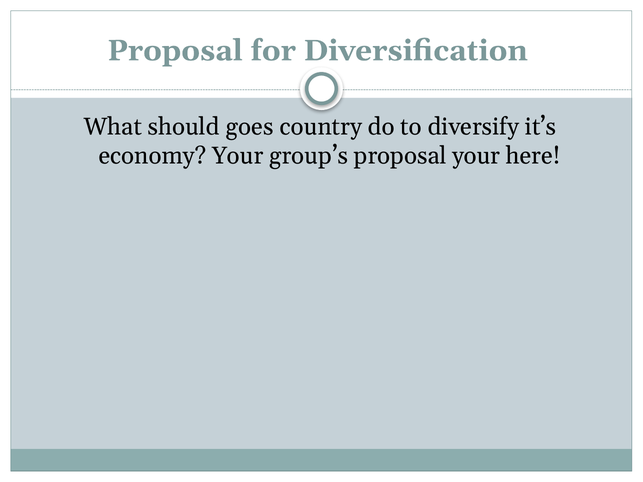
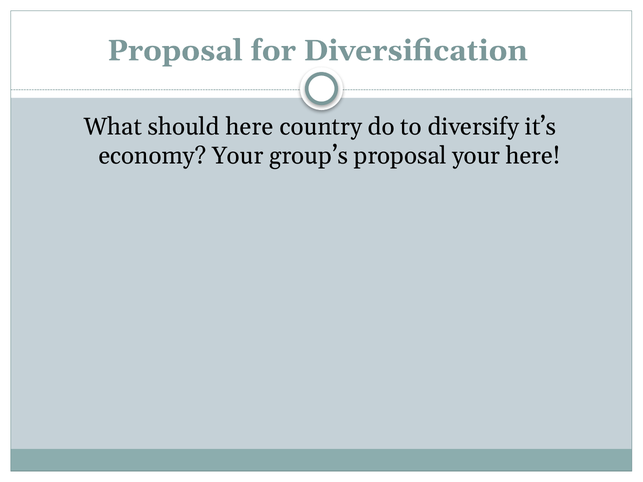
should goes: goes -> here (250, 127)
